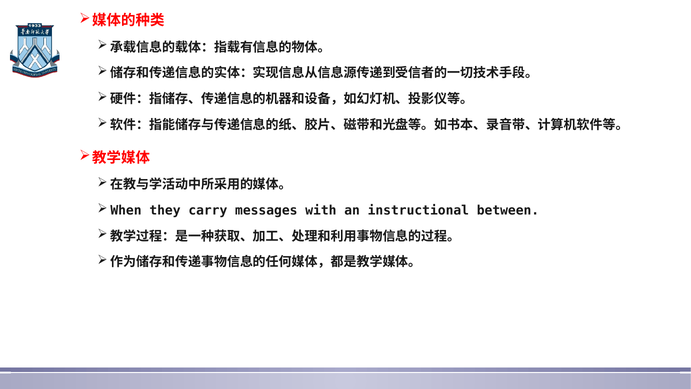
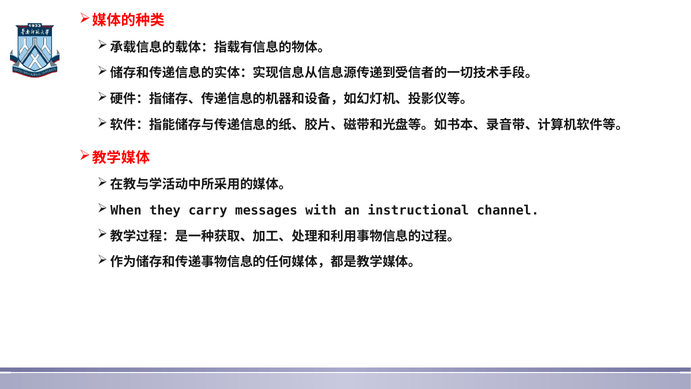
between: between -> channel (508, 210)
